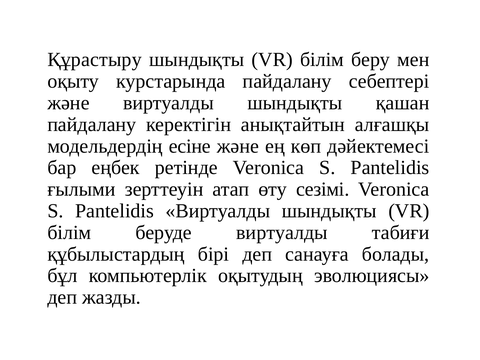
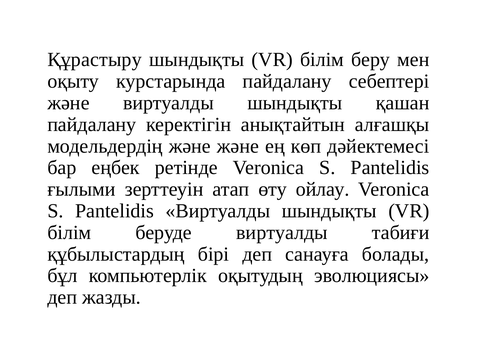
модельдердің есіне: есіне -> және (190, 146)
сезімі: сезімі -> ойлау (323, 189)
